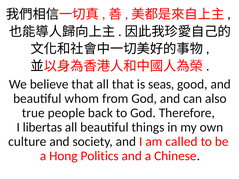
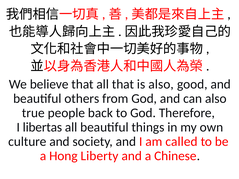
is seas: seas -> also (161, 84)
whom: whom -> others (82, 99)
Politics: Politics -> Liberty (100, 156)
